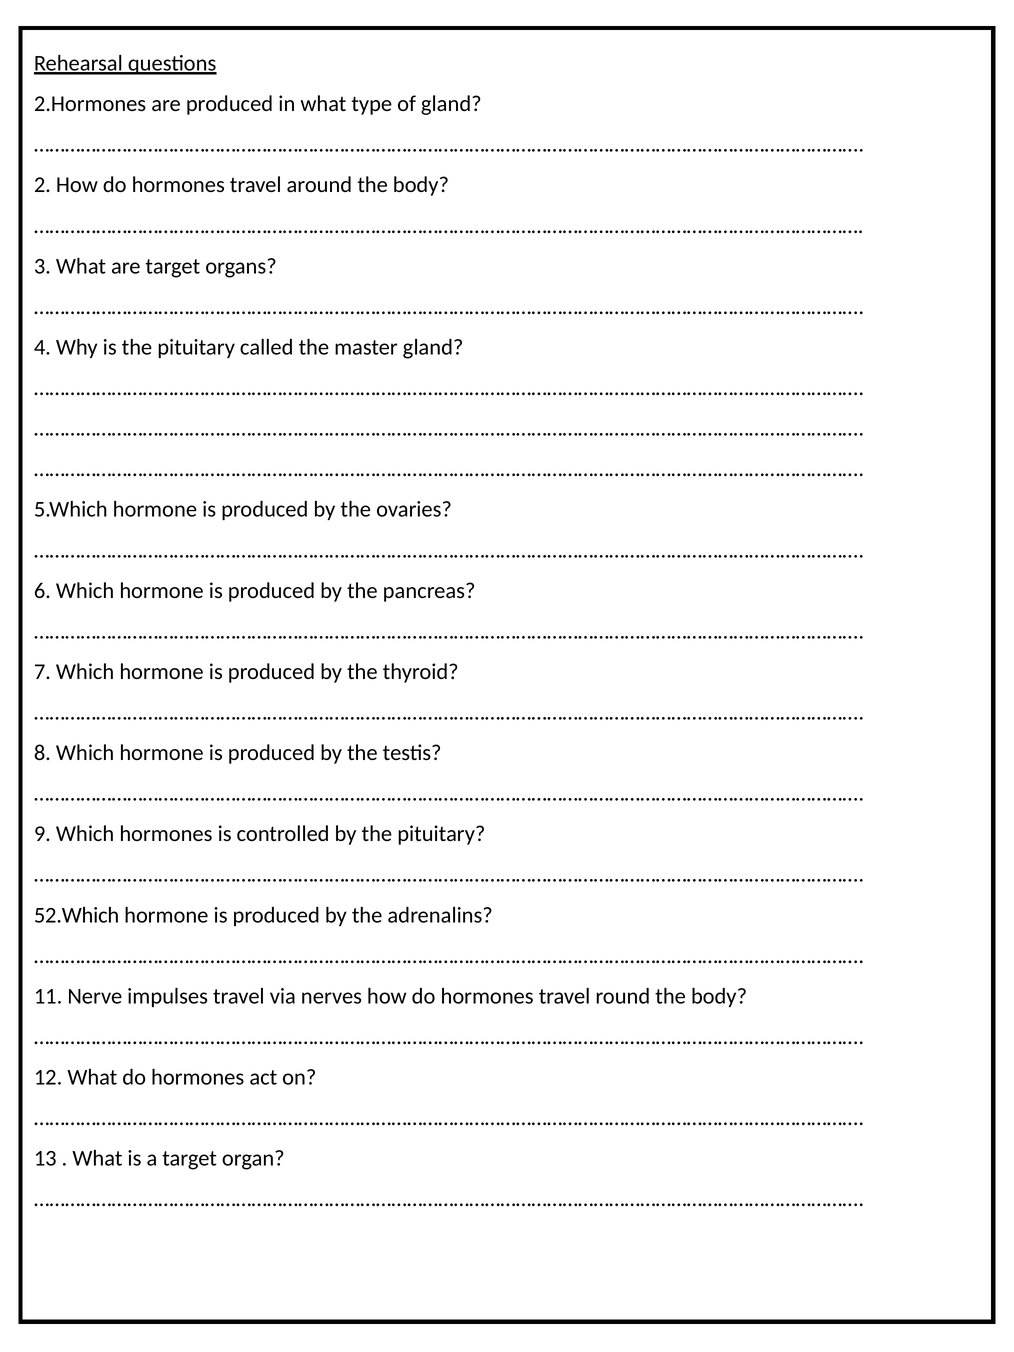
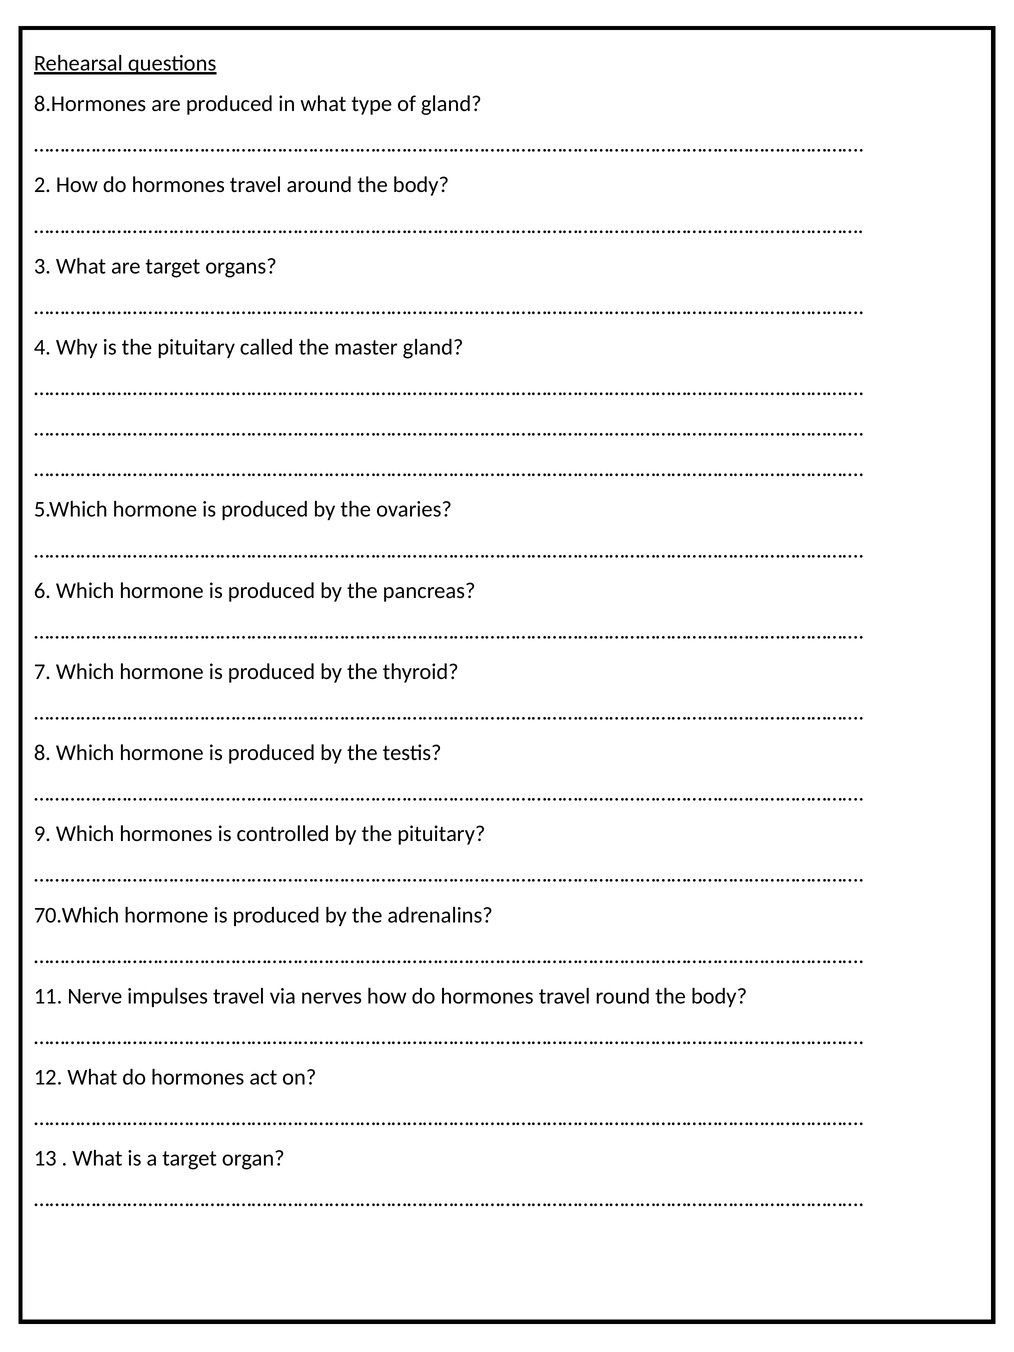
2.Hormones: 2.Hormones -> 8.Hormones (90, 104)
52.Which: 52.Which -> 70.Which (77, 915)
